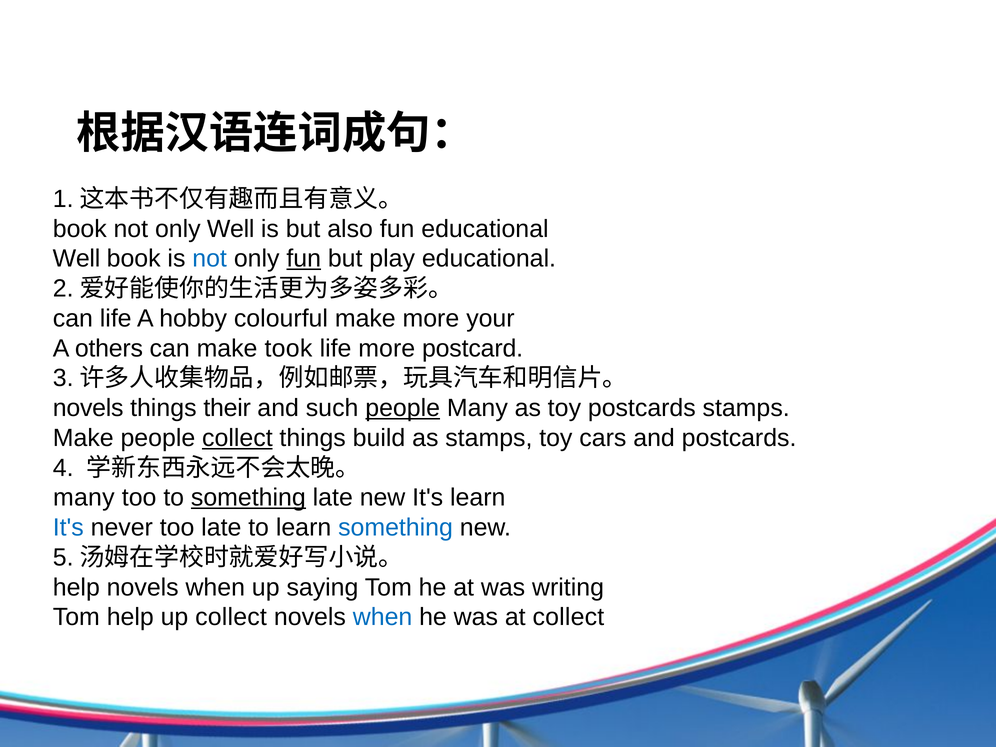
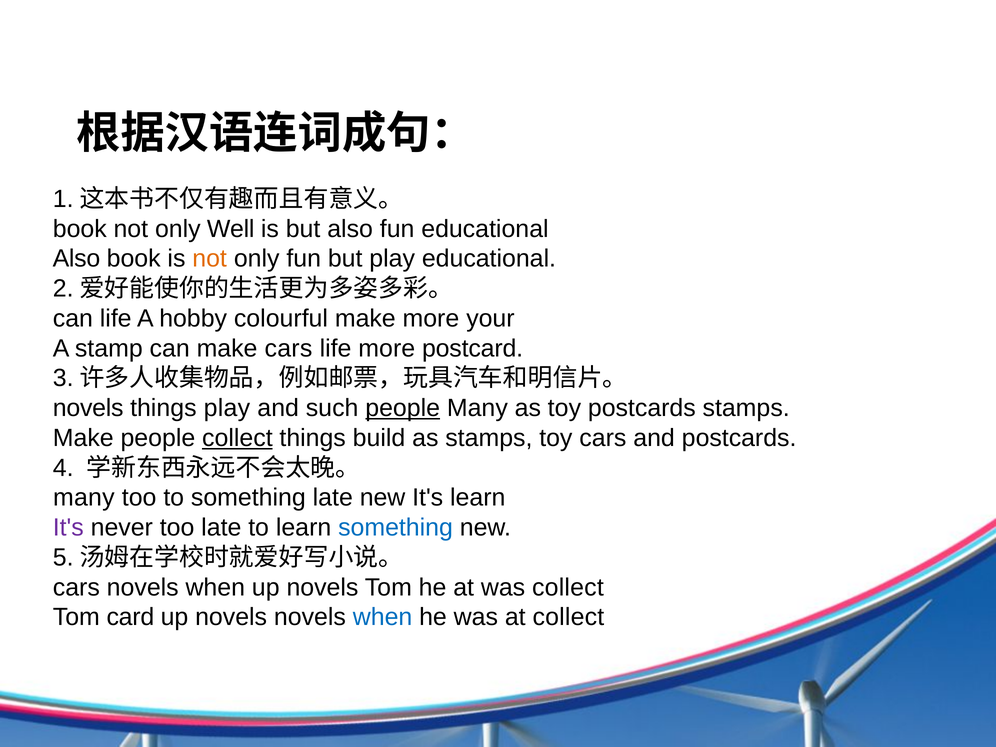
Well: Well -> Also (76, 259)
not colour: blue -> orange (210, 259)
fun underline: present -> none (304, 259)
others: others -> stamp (109, 348)
make took: took -> cars (288, 348)
things their: their -> play (227, 408)
something underline: present -> none (248, 498)
It's colour: blue -> purple (68, 528)
help: help -> cars (76, 587)
when up saying: saying -> novels (322, 587)
was writing: writing -> collect (568, 587)
Tom help: help -> card (130, 617)
collect: collect -> novels (231, 617)
